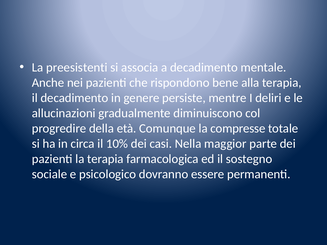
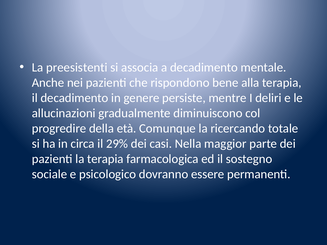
compresse: compresse -> ricercando (238, 128)
10%: 10% -> 29% (117, 144)
